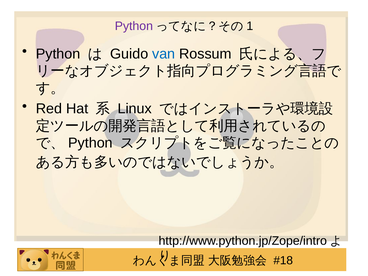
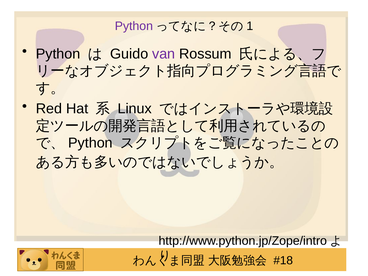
van colour: blue -> purple (164, 54)
